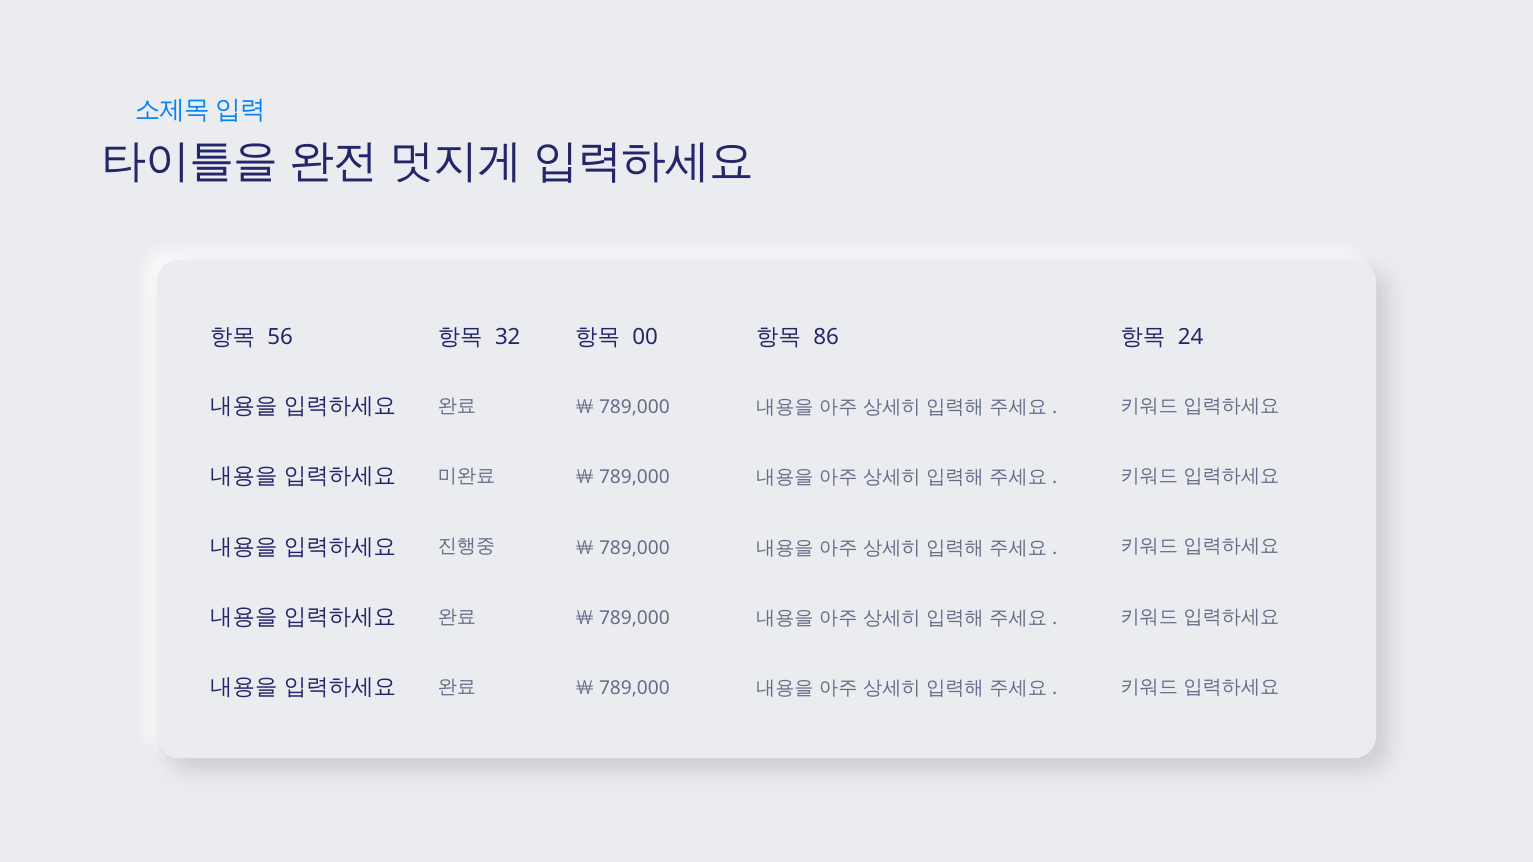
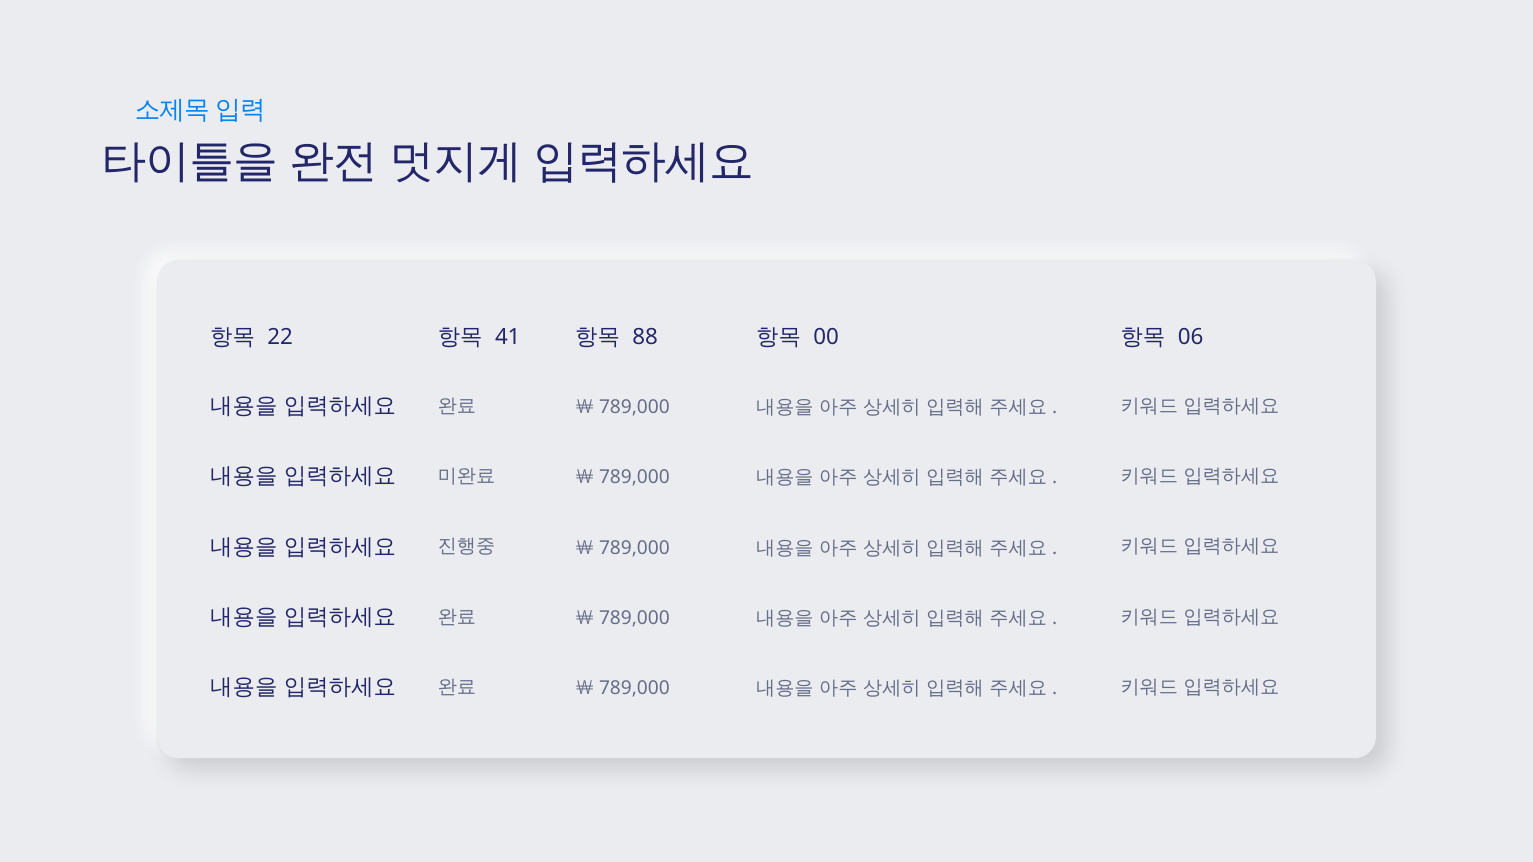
56: 56 -> 22 (280, 337)
32: 32 -> 41 (508, 337)
00: 00 -> 88 (645, 337)
86: 86 -> 00 (826, 337)
24: 24 -> 06 (1191, 337)
